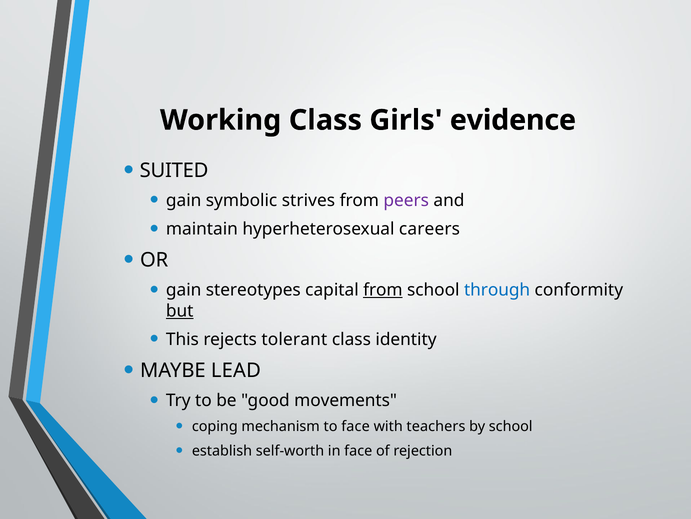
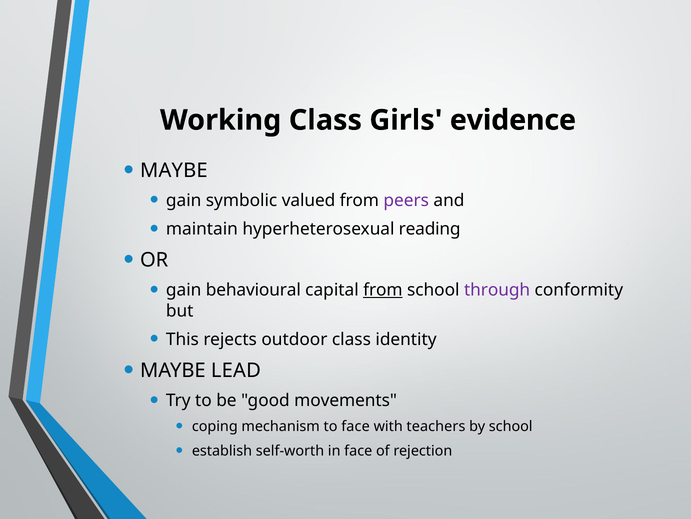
SUITED: SUITED -> MAYBE (174, 170)
strives: strives -> valued (309, 200)
careers: careers -> reading (430, 229)
stereotypes: stereotypes -> behavioural (253, 290)
through colour: blue -> purple (497, 290)
but underline: present -> none (180, 310)
tolerant: tolerant -> outdoor (294, 339)
